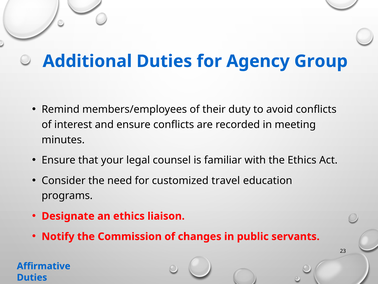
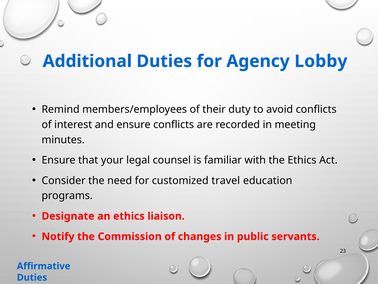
Group: Group -> Lobby (321, 61)
